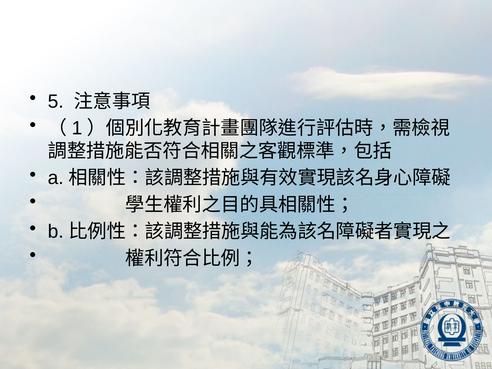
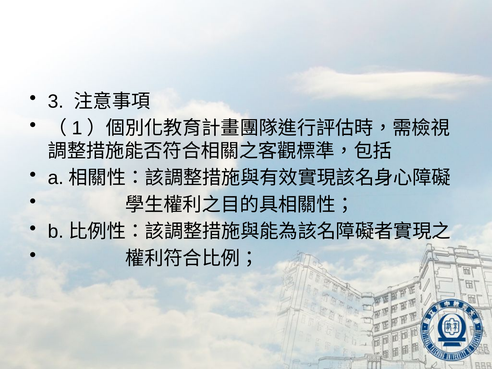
5: 5 -> 3 (56, 101)
